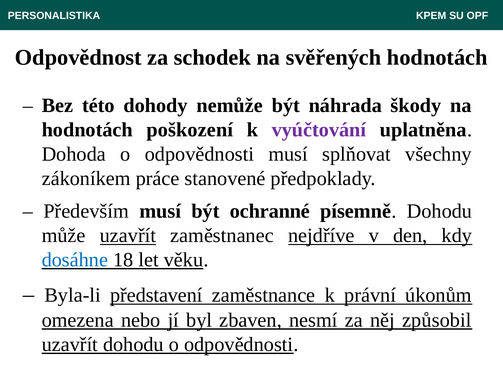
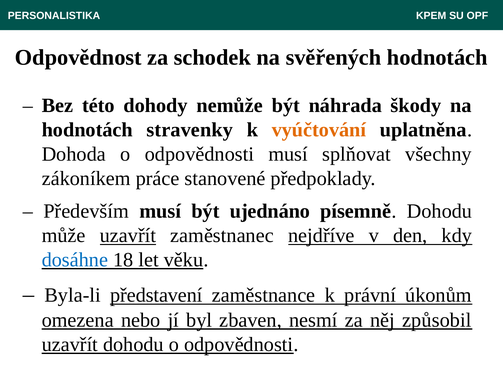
poškození: poškození -> stravenky (190, 130)
vyúčtování colour: purple -> orange (319, 130)
ochranné: ochranné -> ujednáno (270, 211)
